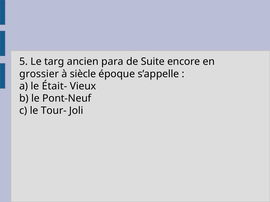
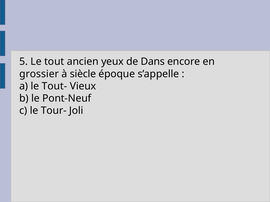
targ: targ -> tout (54, 62)
para: para -> yeux (112, 62)
Suite: Suite -> Dans (153, 62)
Était-: Était- -> Tout- (54, 86)
